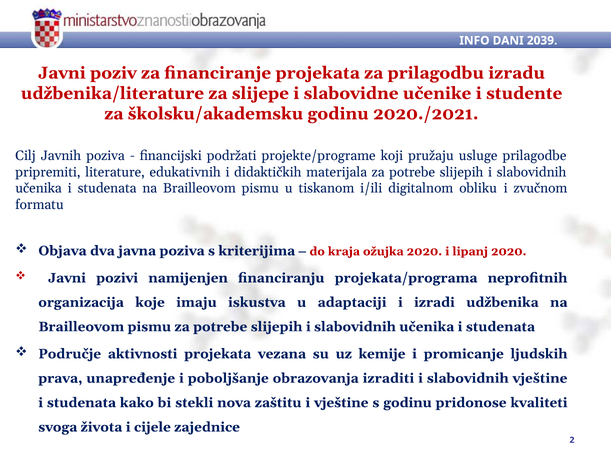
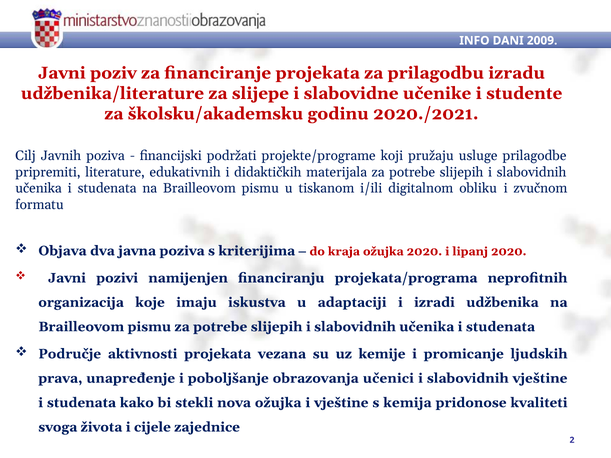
2039: 2039 -> 2009 (542, 41)
izraditi: izraditi -> učenici (388, 378)
nova zaštitu: zaštitu -> ožujka (278, 403)
s godinu: godinu -> kemija (407, 403)
